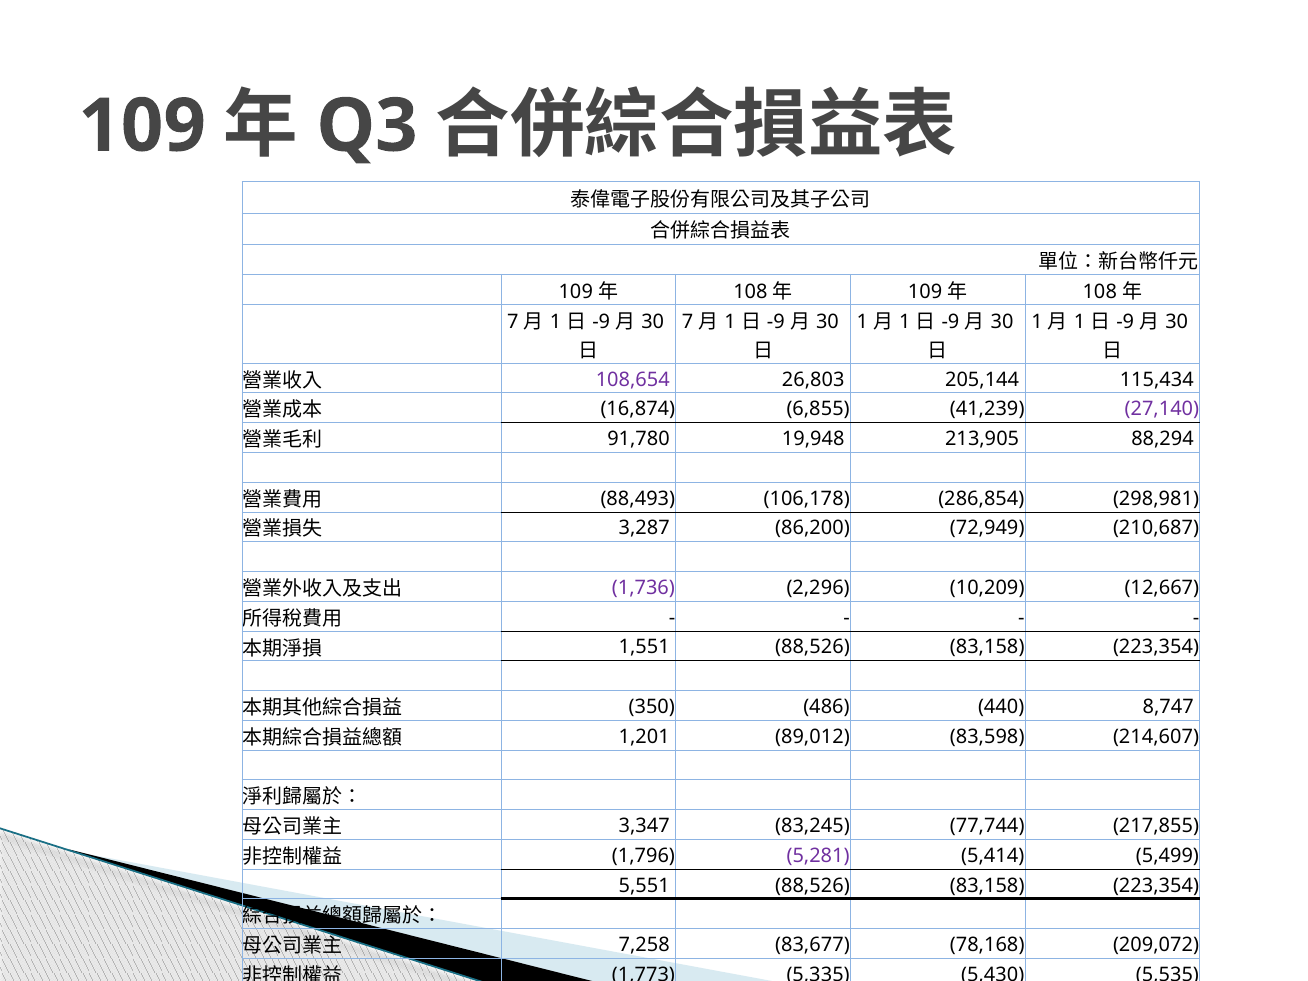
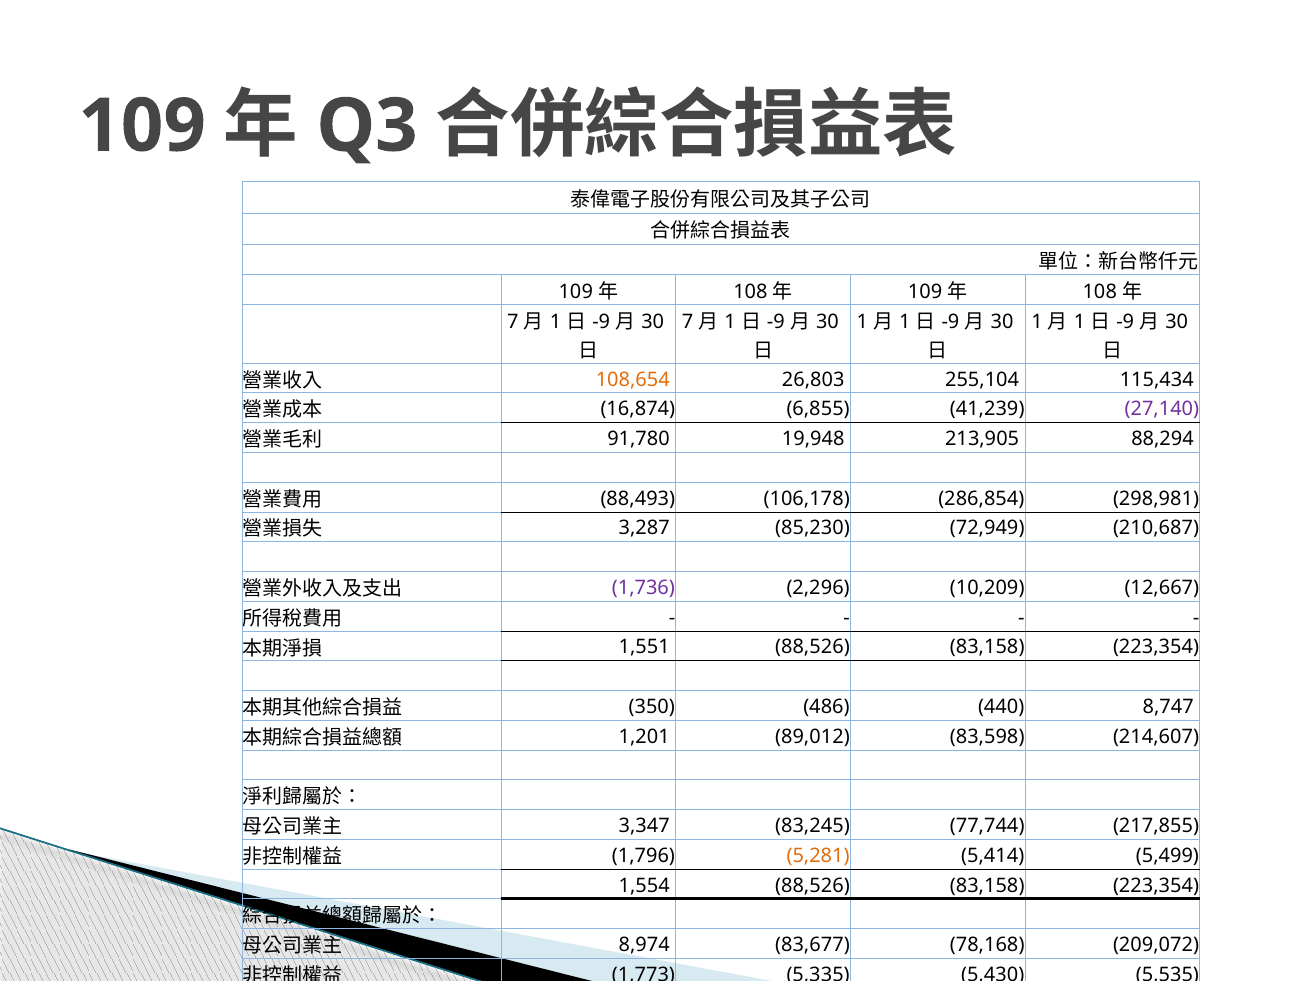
108,654 colour: purple -> orange (633, 379)
205,144: 205,144 -> 255,104 (982, 379)
86,200: 86,200 -> 85,230 (813, 528)
5,281 colour: purple -> orange (818, 856)
5,551: 5,551 -> 1,554 (644, 885)
7,258: 7,258 -> 8,974 (644, 945)
